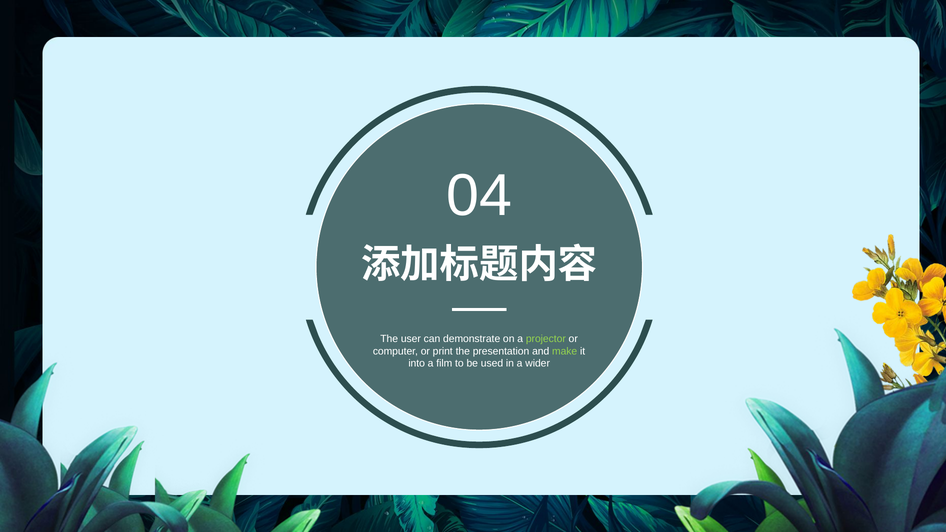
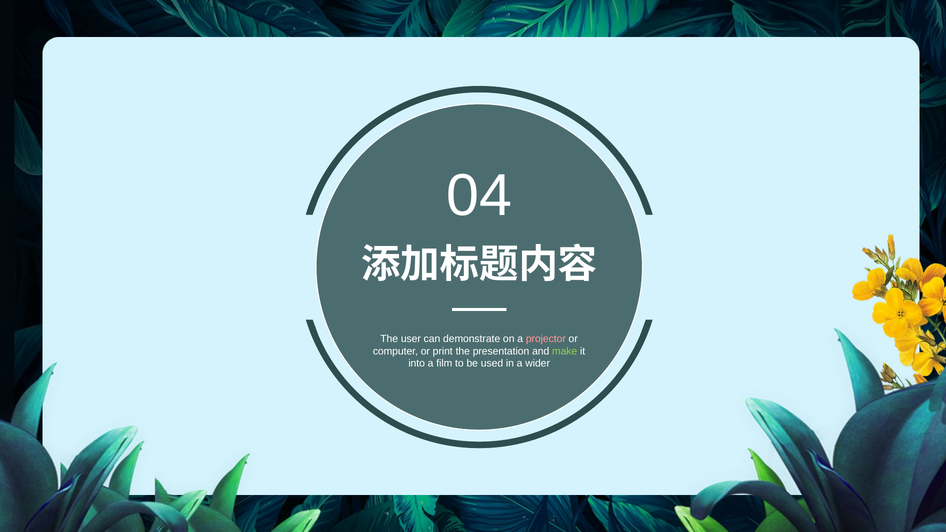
projector colour: light green -> pink (546, 339)
